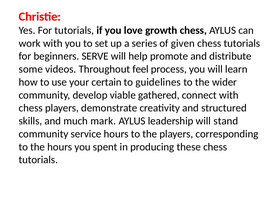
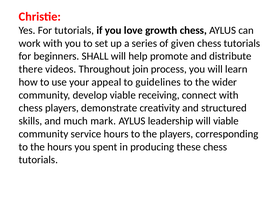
SERVE: SERVE -> SHALL (95, 56)
some: some -> there (31, 69)
feel: feel -> join (140, 69)
certain: certain -> appeal (106, 82)
gathered: gathered -> receiving (159, 95)
will stand: stand -> viable (226, 121)
